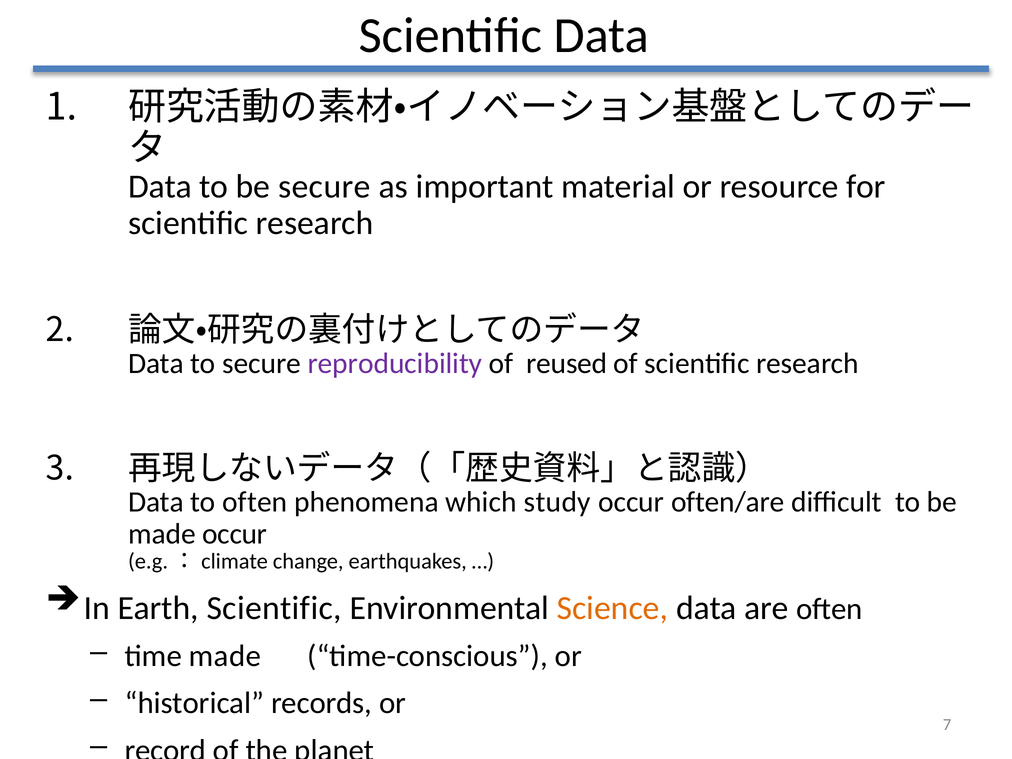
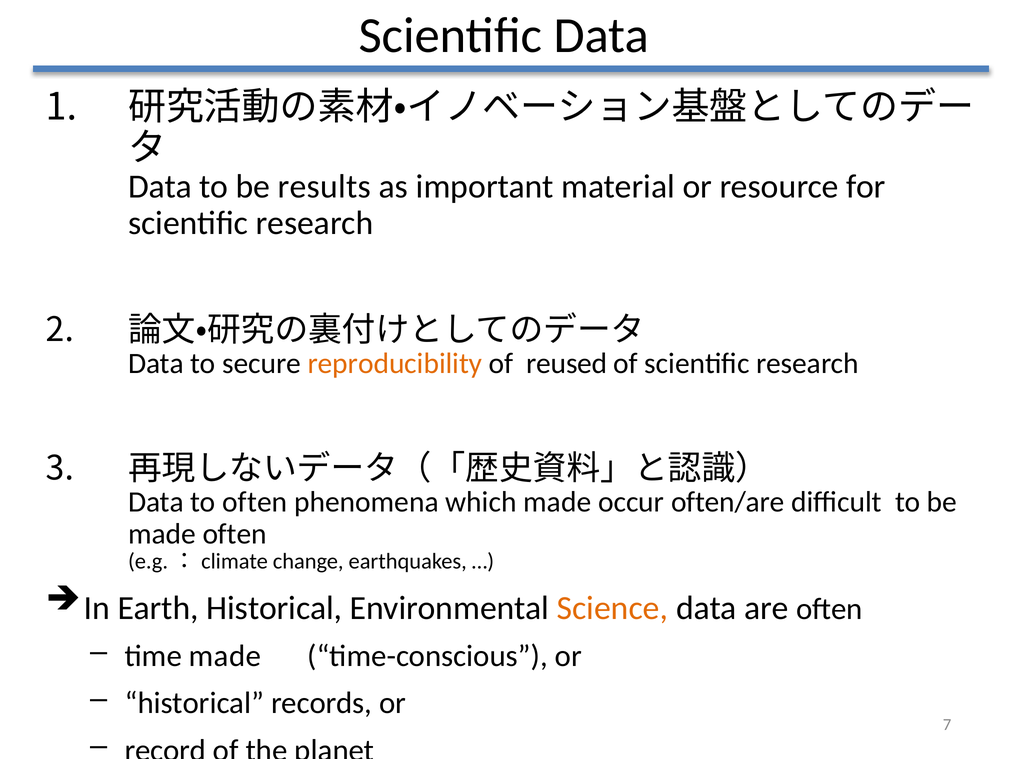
be secure: secure -> results (324, 187)
reproducibility colour: purple -> orange (395, 364)
which study: study -> made (557, 502)
made occur: occur -> often (235, 534)
Earth Scientific: Scientific -> Historical (274, 608)
